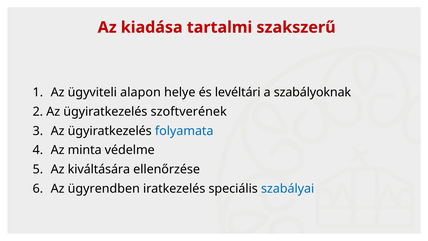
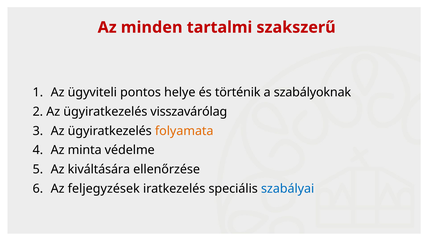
kiadása: kiadása -> minden (152, 27)
alapon: alapon -> pontos (141, 92)
levéltári: levéltári -> történik (238, 92)
szoftverének: szoftverének -> visszavárólag (189, 111)
folyamata colour: blue -> orange (184, 131)
ügyrendben: ügyrendben -> feljegyzések (104, 189)
